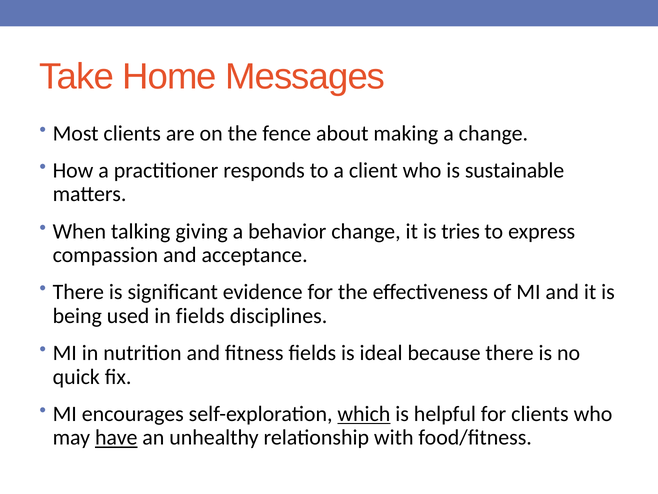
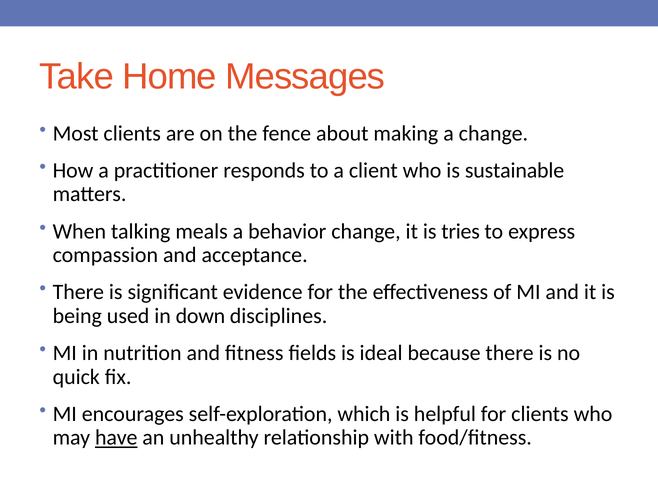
giving: giving -> meals (202, 231)
in fields: fields -> down (200, 316)
which underline: present -> none (364, 414)
